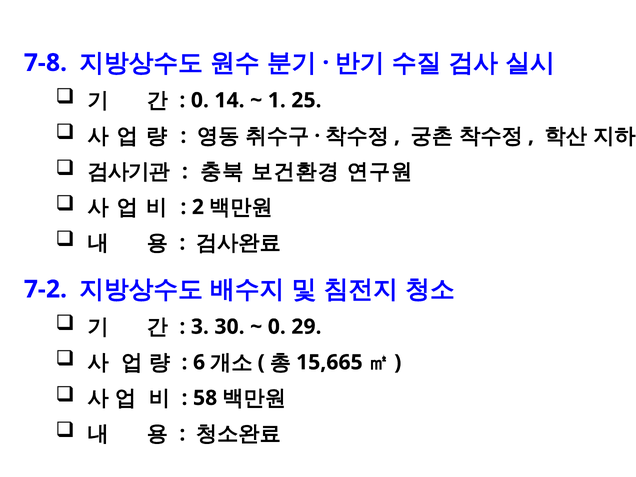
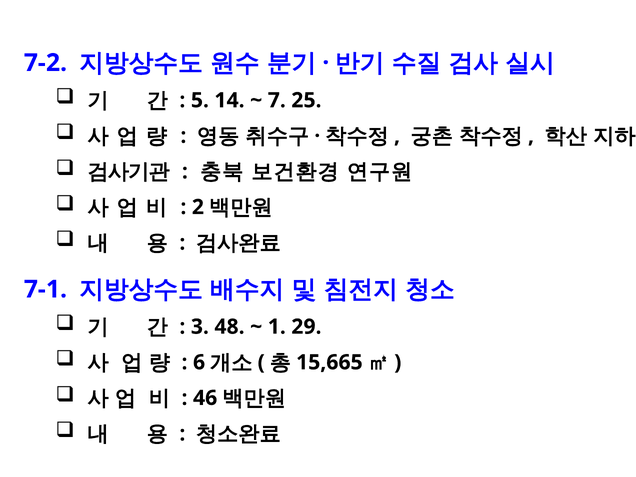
7-8: 7-8 -> 7-2 (45, 63)
0: 0 -> 5 (200, 100)
1: 1 -> 7 (277, 100)
7-2: 7-2 -> 7-1 (45, 289)
30: 30 -> 48 (230, 327)
0: 0 -> 1 (277, 327)
58: 58 -> 46 (205, 398)
